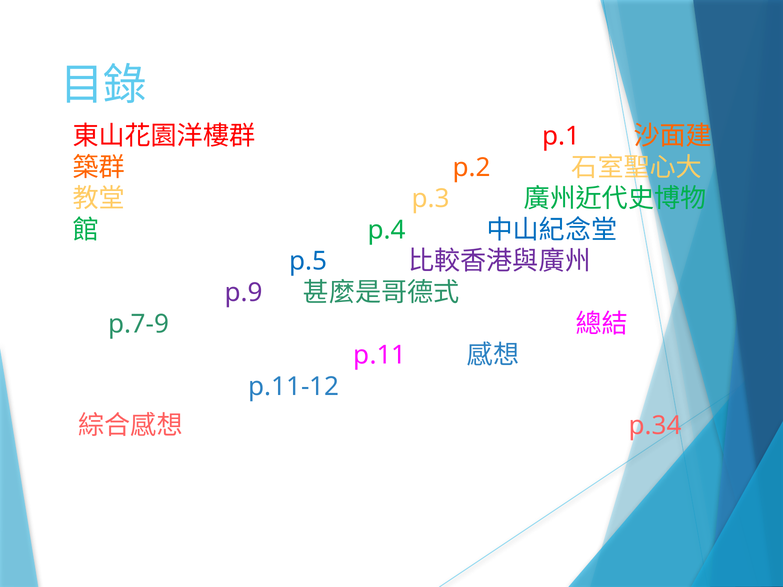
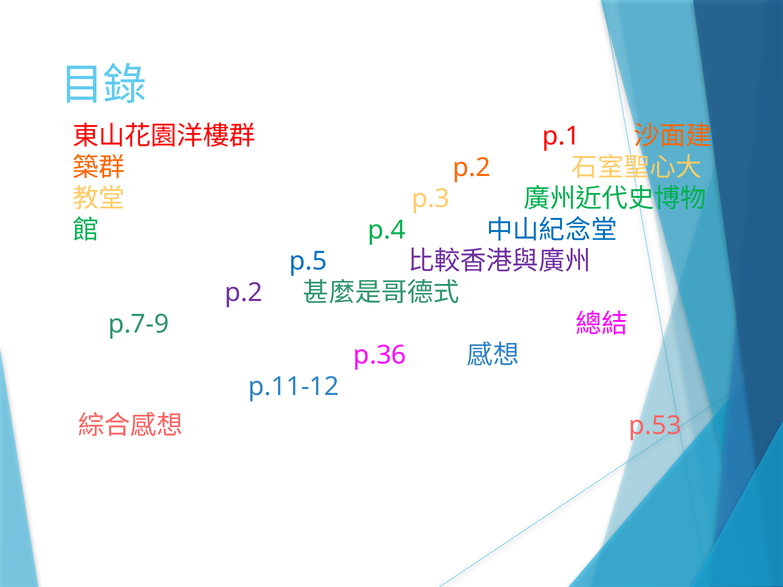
p.9: p.9 -> p.2 (244, 293)
p.11: p.11 -> p.36 (380, 355)
p.34: p.34 -> p.53 (655, 426)
